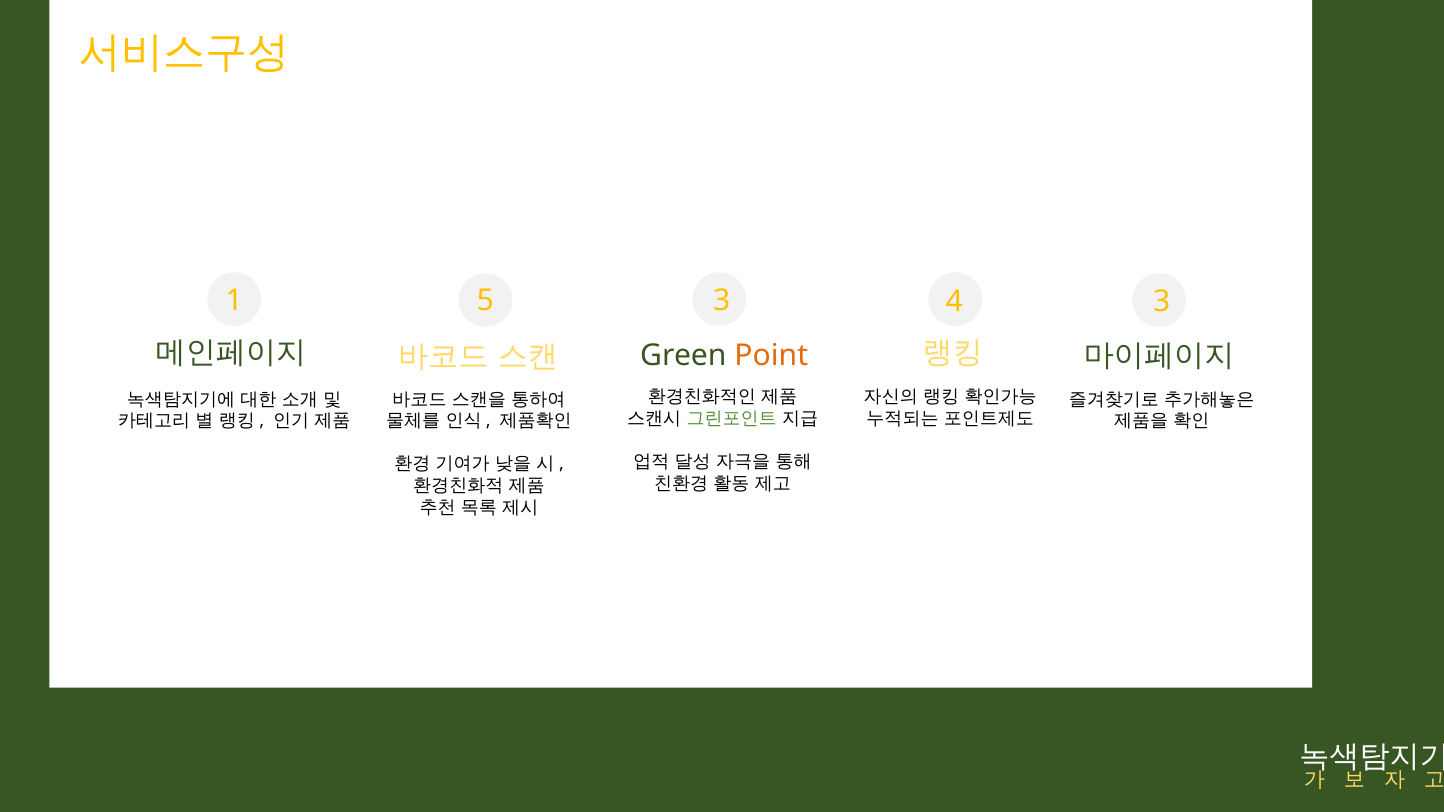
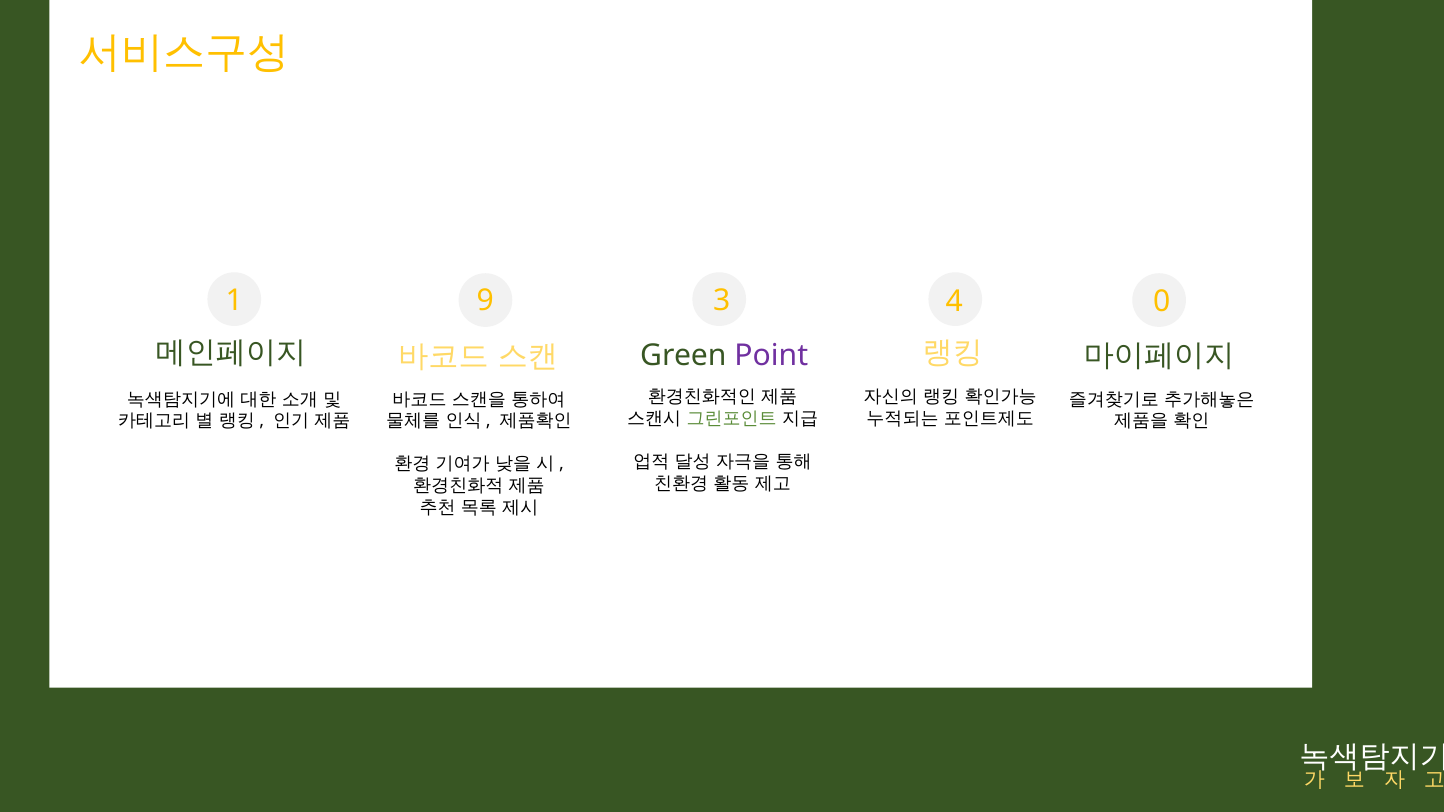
5: 5 -> 9 (485, 301)
4 3: 3 -> 0 (1162, 302)
Point colour: orange -> purple (771, 356)
